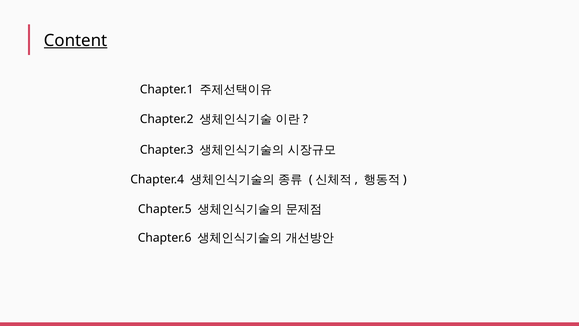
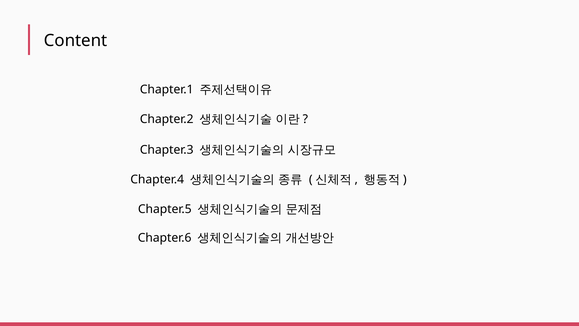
Content underline: present -> none (76, 41)
